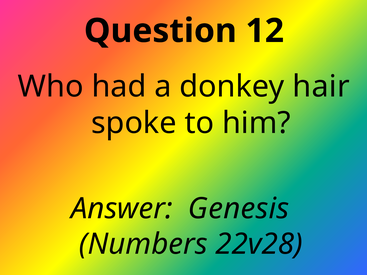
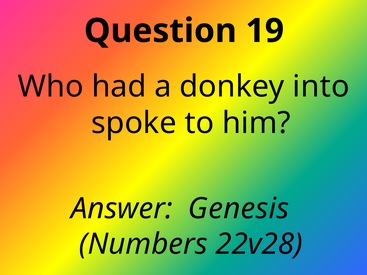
12: 12 -> 19 (265, 31)
hair: hair -> into (321, 87)
